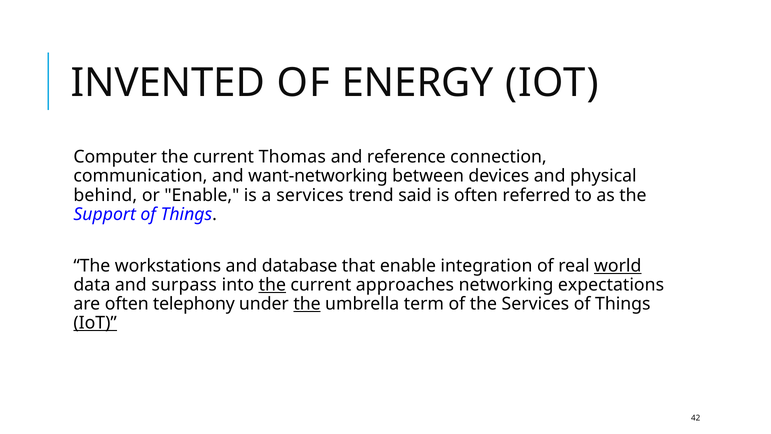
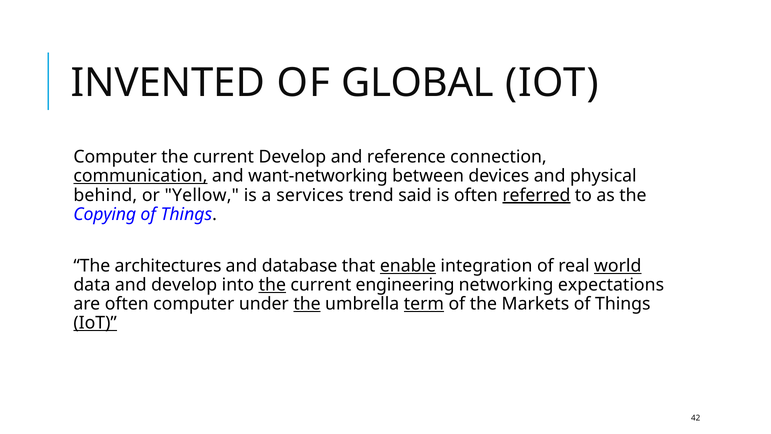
ENERGY: ENERGY -> GLOBAL (418, 83)
current Thomas: Thomas -> Develop (292, 157)
communication underline: none -> present (140, 176)
or Enable: Enable -> Yellow (202, 195)
referred underline: none -> present (536, 195)
Support: Support -> Copying (105, 214)
workstations: workstations -> architectures (168, 266)
enable underline: none -> present (408, 266)
and surpass: surpass -> develop (184, 285)
approaches: approaches -> engineering (405, 285)
often telephony: telephony -> computer (194, 304)
term underline: none -> present (424, 304)
the Services: Services -> Markets (535, 304)
